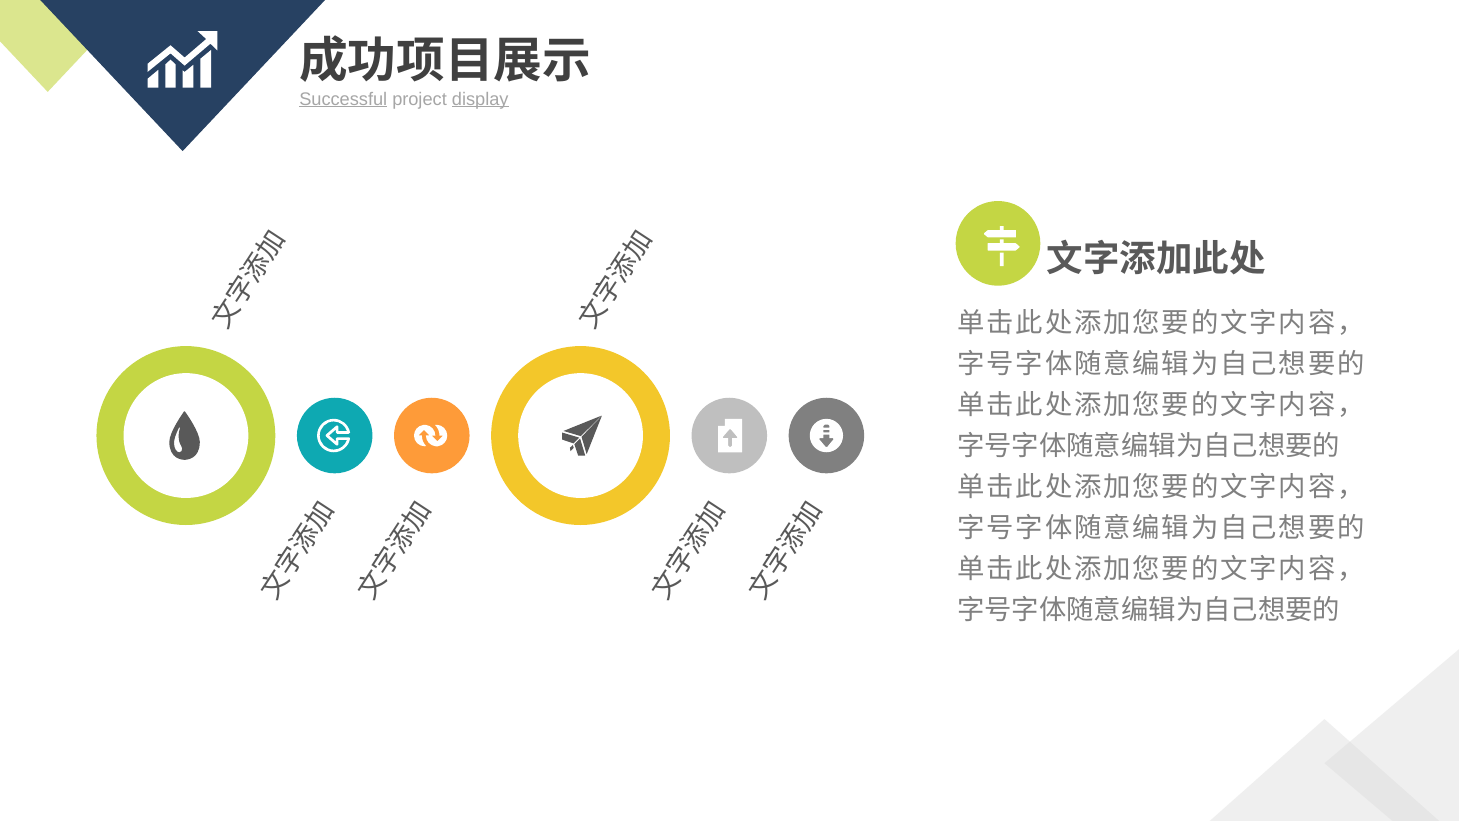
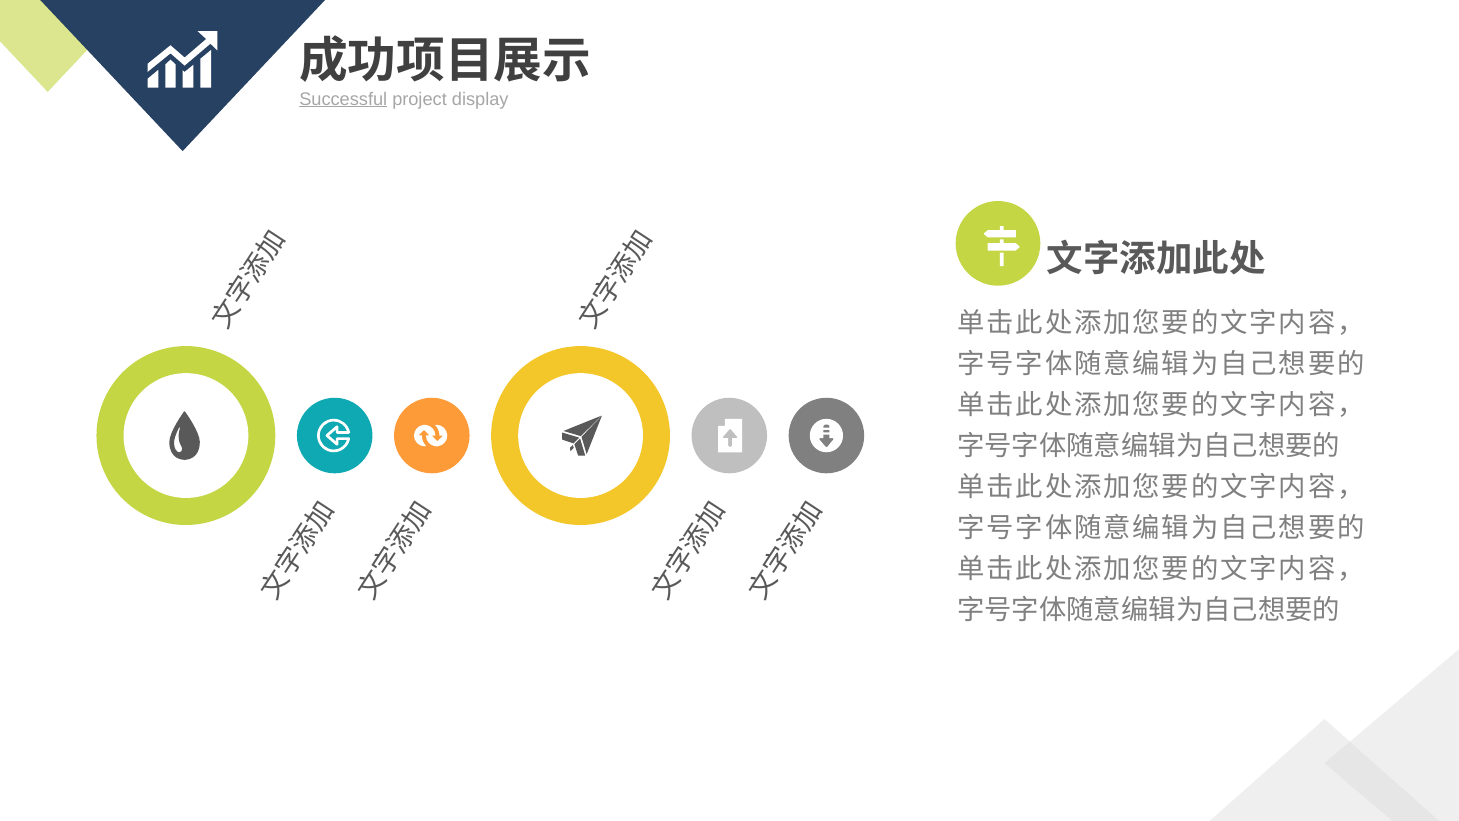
display underline: present -> none (480, 99)
